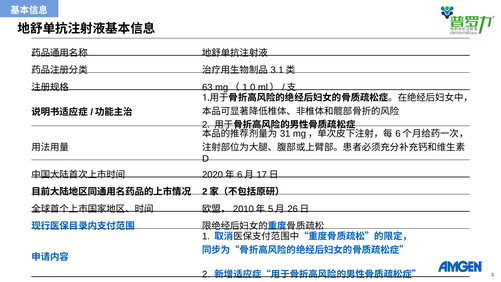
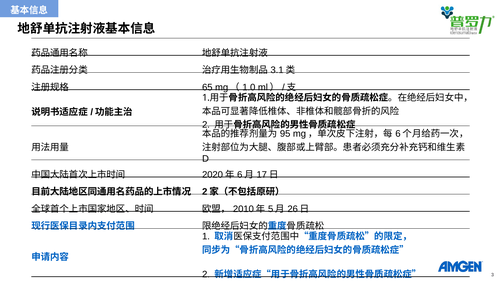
63: 63 -> 65 (207, 87)
31: 31 -> 95 (285, 134)
